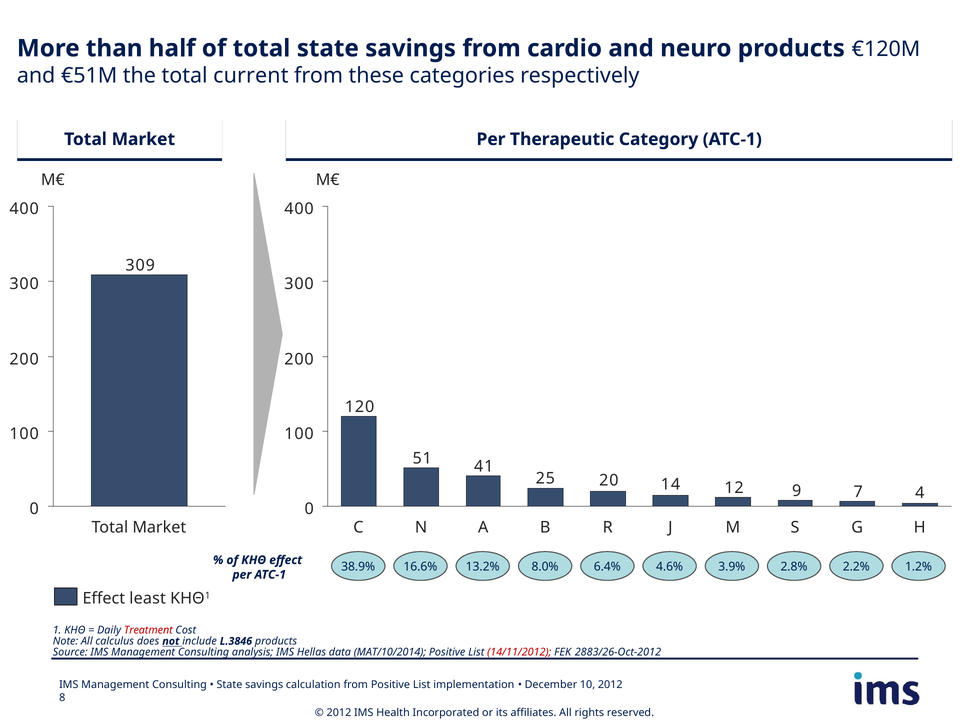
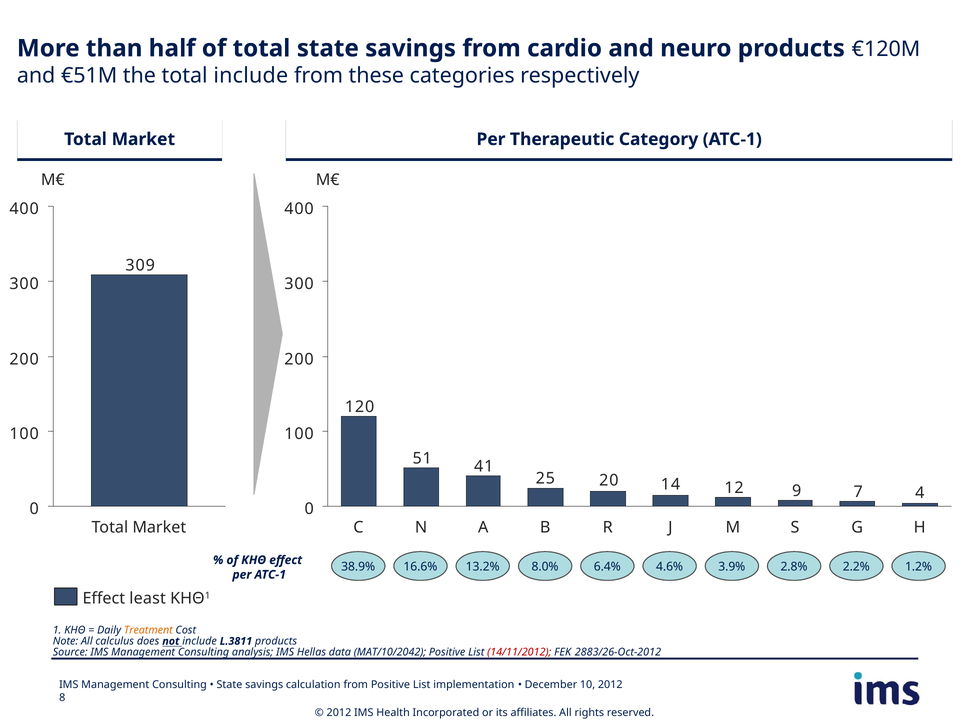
total current: current -> include (251, 76)
Treatment colour: red -> orange (148, 630)
L.3846: L.3846 -> L.3811 (236, 641)
MAT/10/2014: MAT/10/2014 -> MAT/10/2042 (390, 652)
